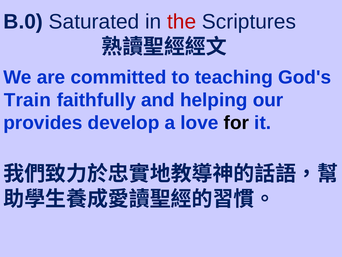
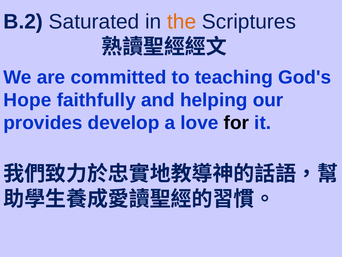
B.0: B.0 -> B.2 (23, 22)
the colour: red -> orange (182, 22)
Train: Train -> Hope (27, 100)
